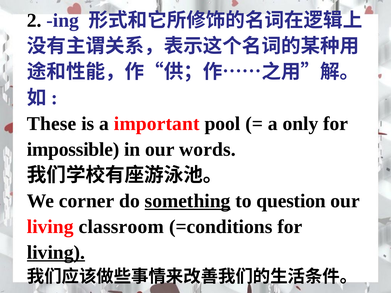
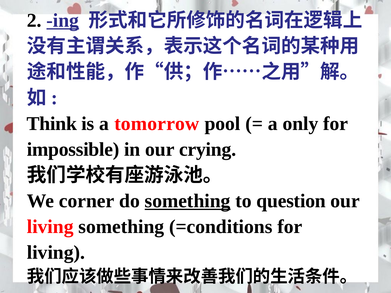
ing underline: none -> present (63, 21)
These: These -> Think (52, 124)
important: important -> tomorrow (157, 124)
words: words -> crying (208, 150)
living classroom: classroom -> something (121, 227)
living underline: present -> none (56, 253)
